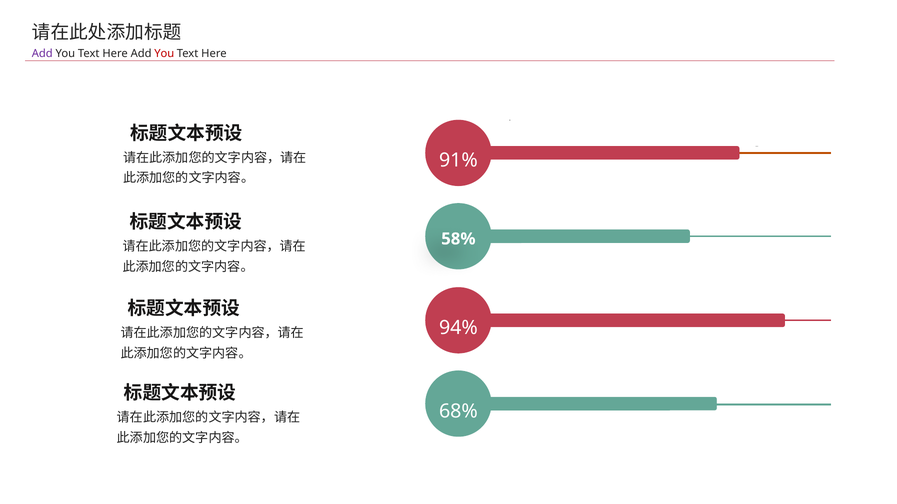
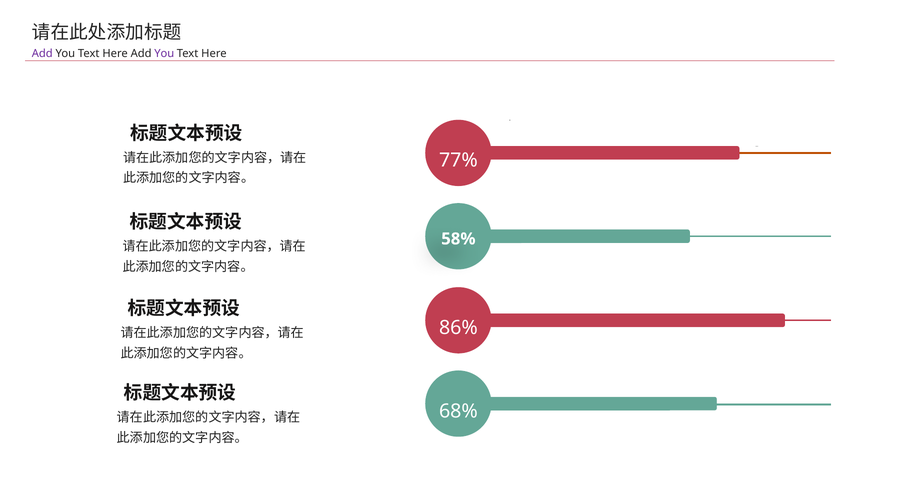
You colour: red -> purple (164, 54)
91%: 91% -> 77% (458, 161)
94%: 94% -> 86% (458, 328)
